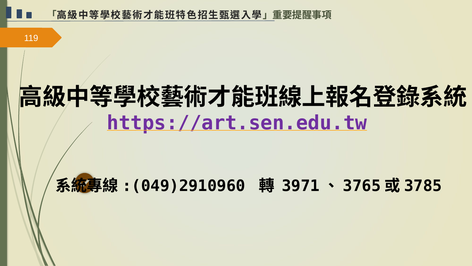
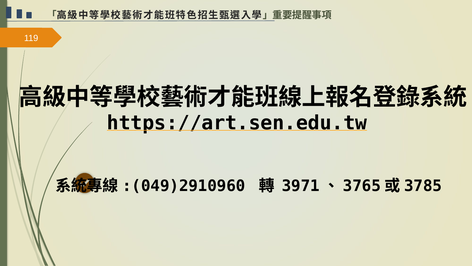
https://art.sen.edu.tw colour: purple -> black (237, 123)
